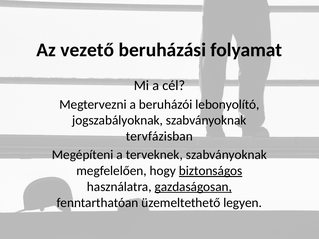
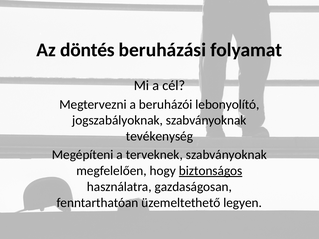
vezető: vezető -> döntés (87, 50)
tervfázisban: tervfázisban -> tevékenység (159, 136)
gazdaságosan underline: present -> none (193, 187)
